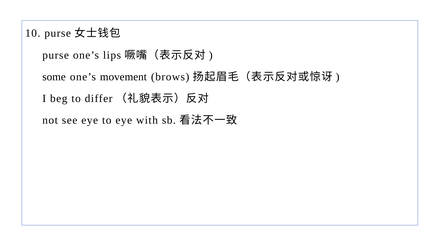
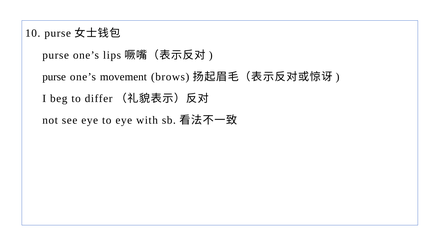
some: some -> purse (54, 77)
